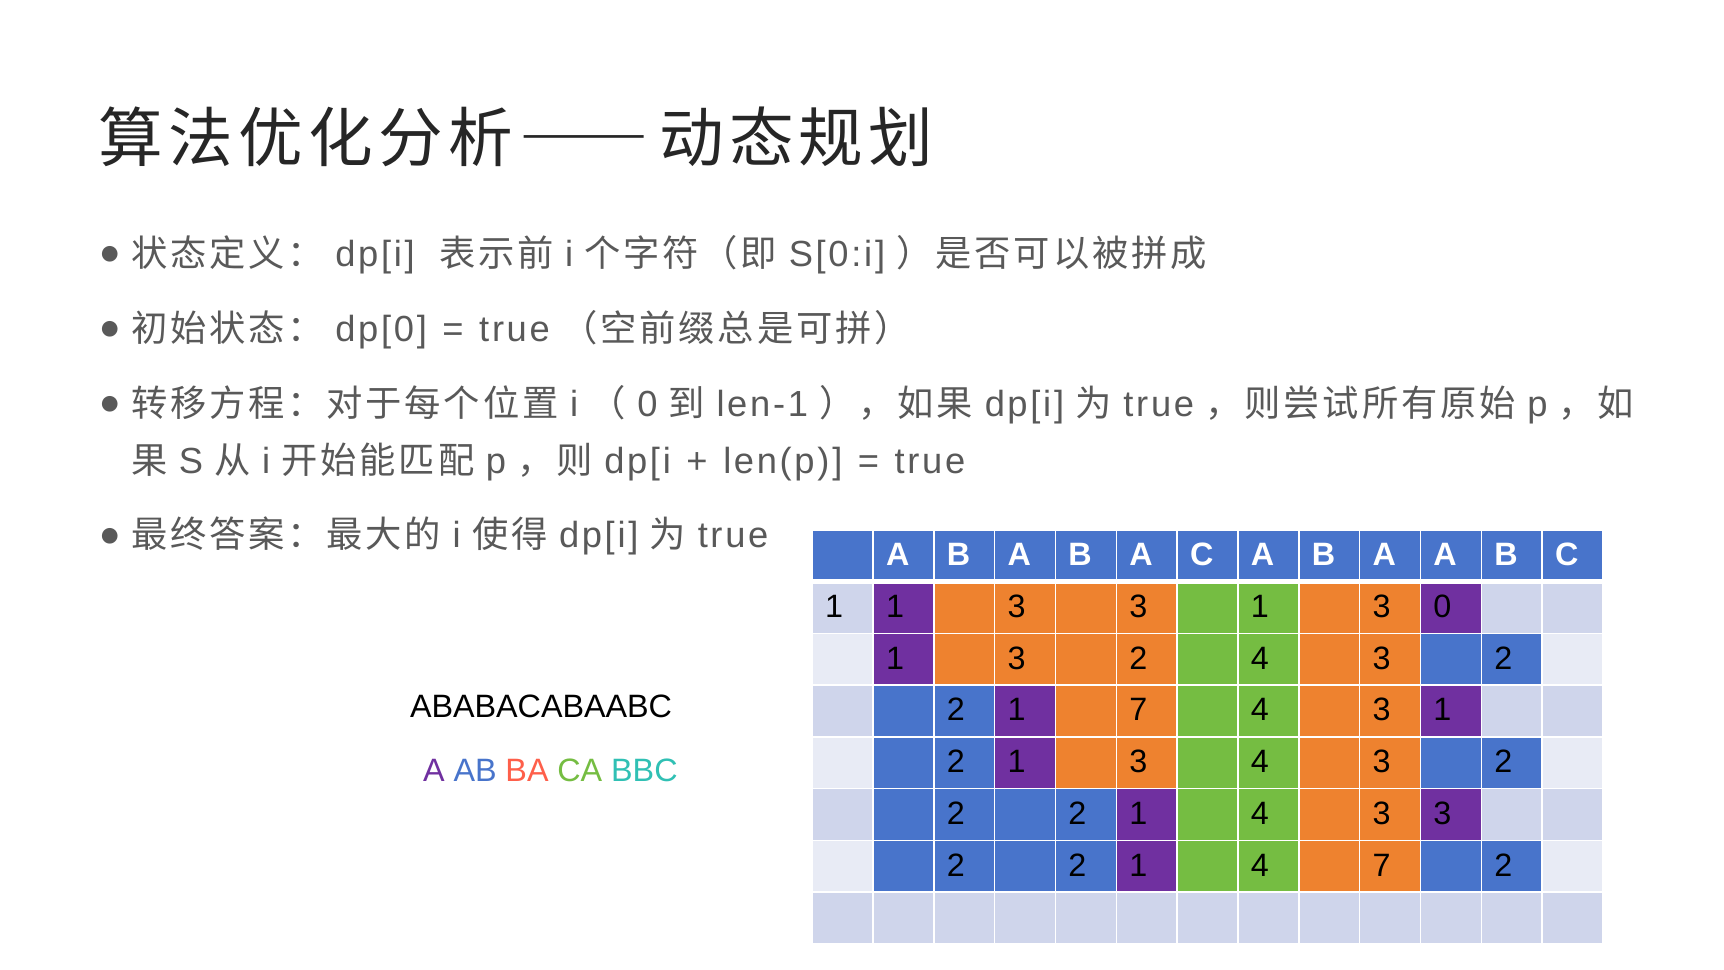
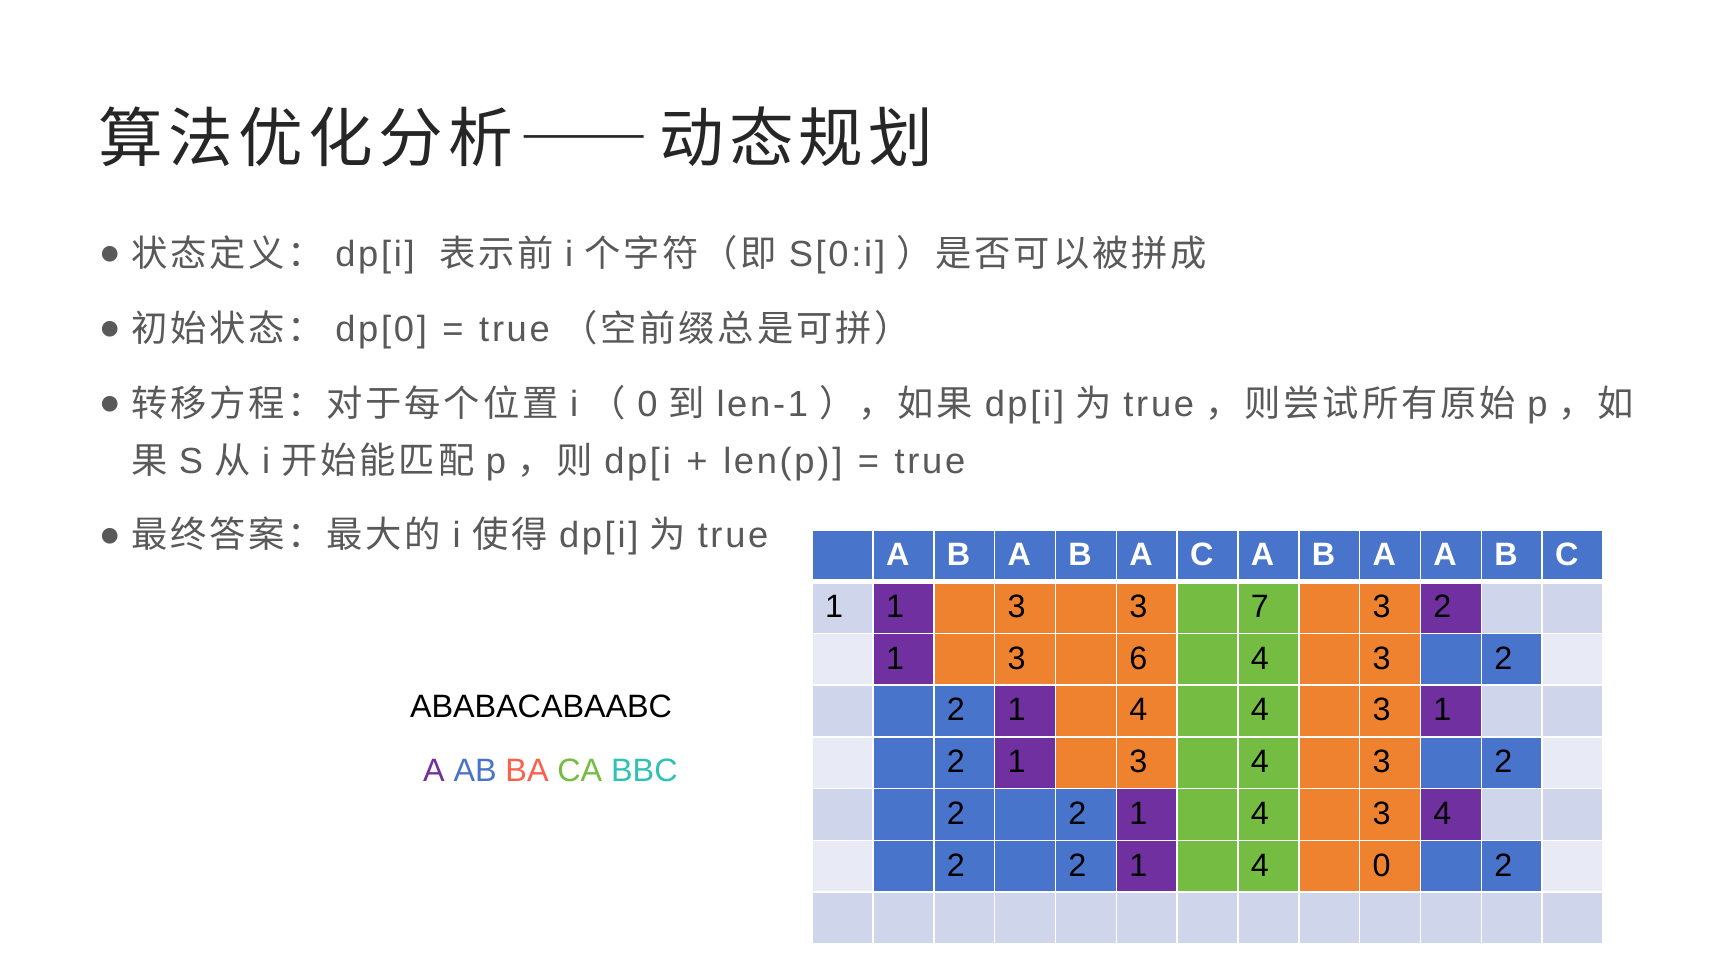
3 3 1: 1 -> 7 (1260, 607)
0: 0 -> 2 (1442, 607)
1 3 2: 2 -> 6 (1138, 658)
7: 7 -> 4 (1138, 710)
4 3 3: 3 -> 4 (1442, 813)
4 7: 7 -> 0 (1382, 865)
